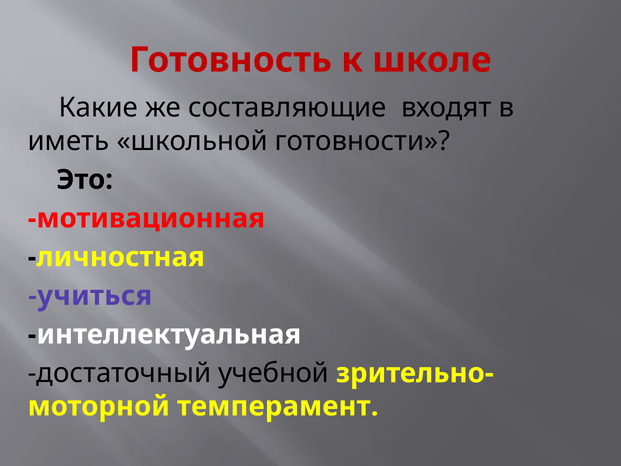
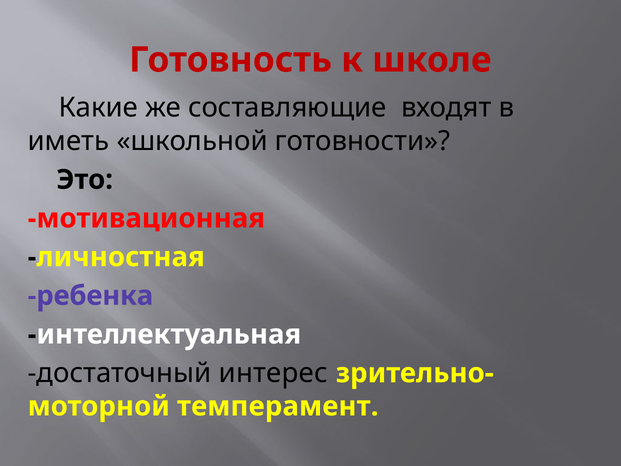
учиться: учиться -> ребенка (90, 296)
учебной: учебной -> интерес (273, 373)
